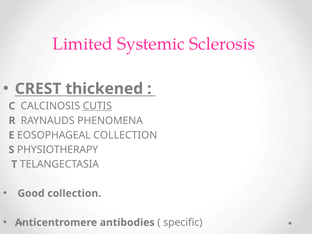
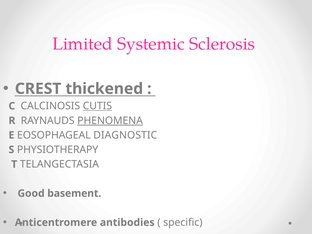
PHENOMENA underline: none -> present (110, 121)
EOSOPHAGEAL COLLECTION: COLLECTION -> DIAGNOSTIC (125, 135)
Good collection: collection -> basement (74, 193)
